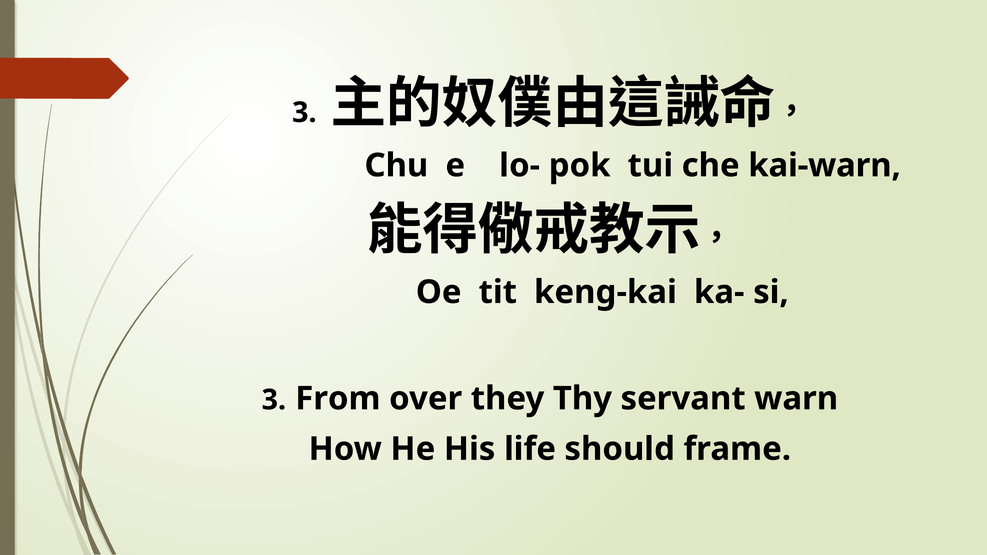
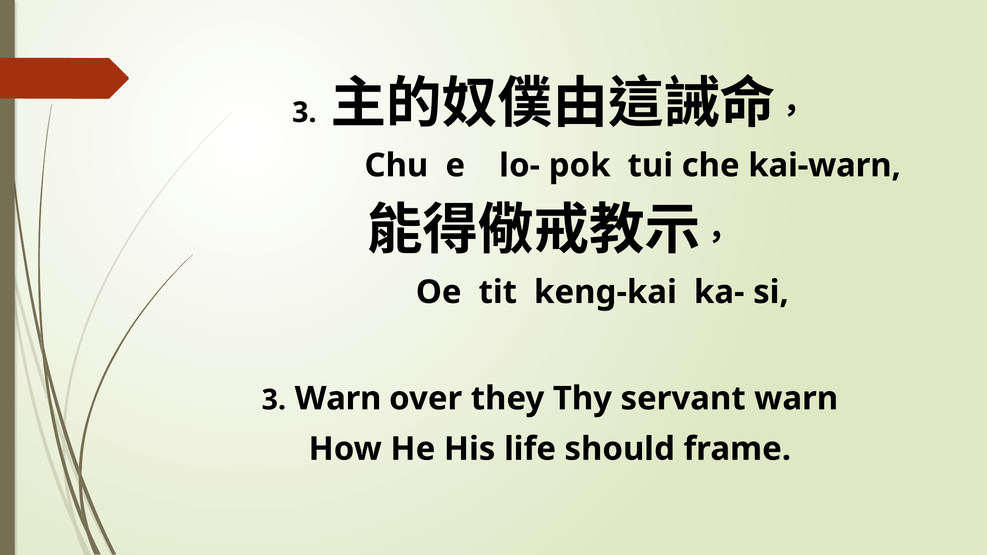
3 From: From -> Warn (338, 399)
